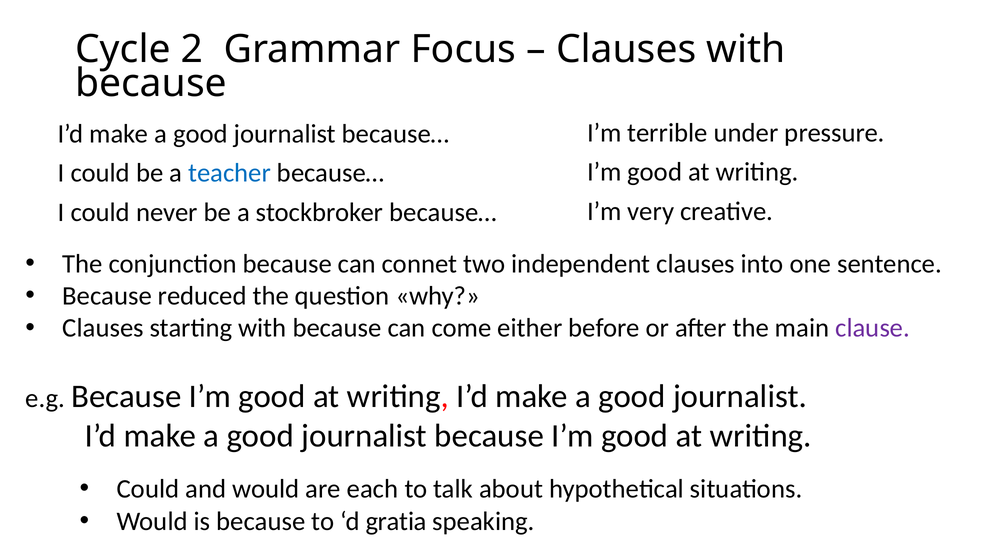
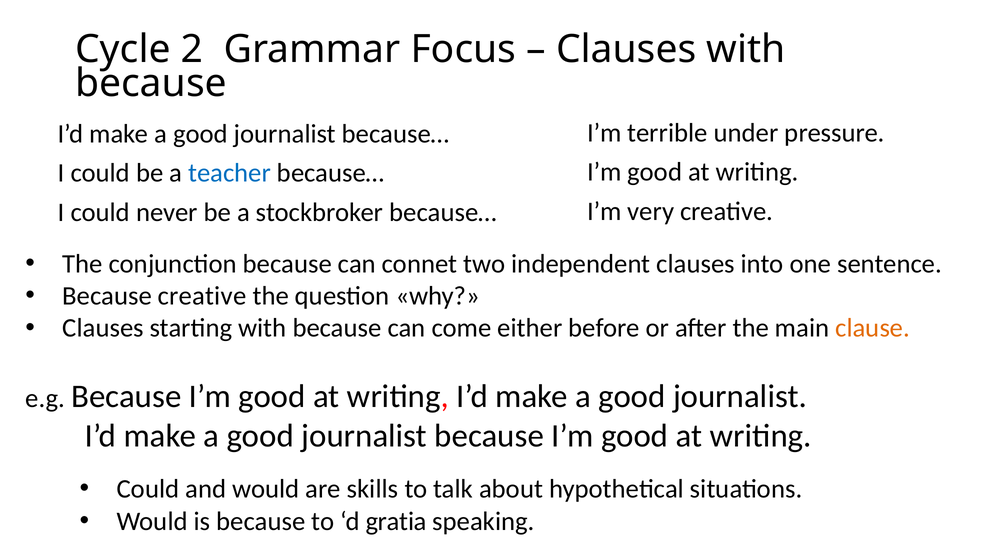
Because reduced: reduced -> creative (202, 296)
clause colour: purple -> orange (873, 328)
each: each -> skills (373, 489)
